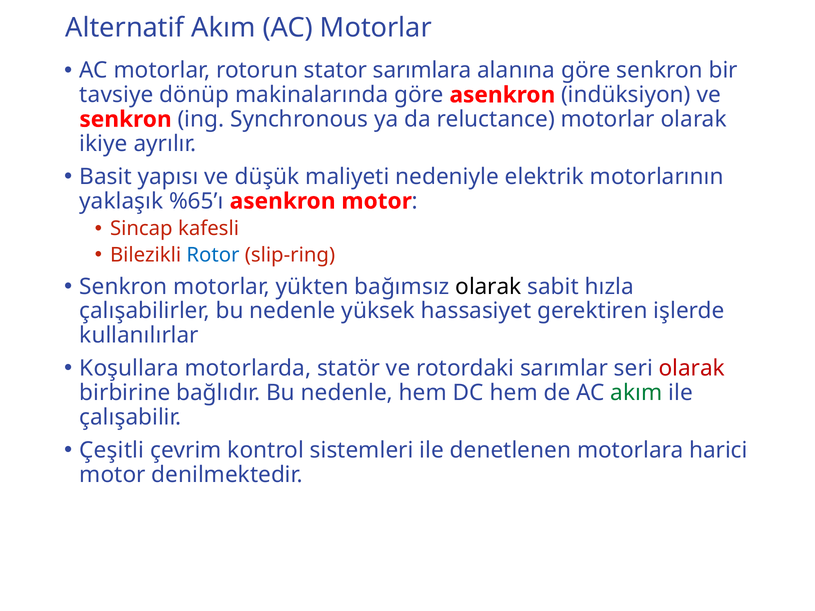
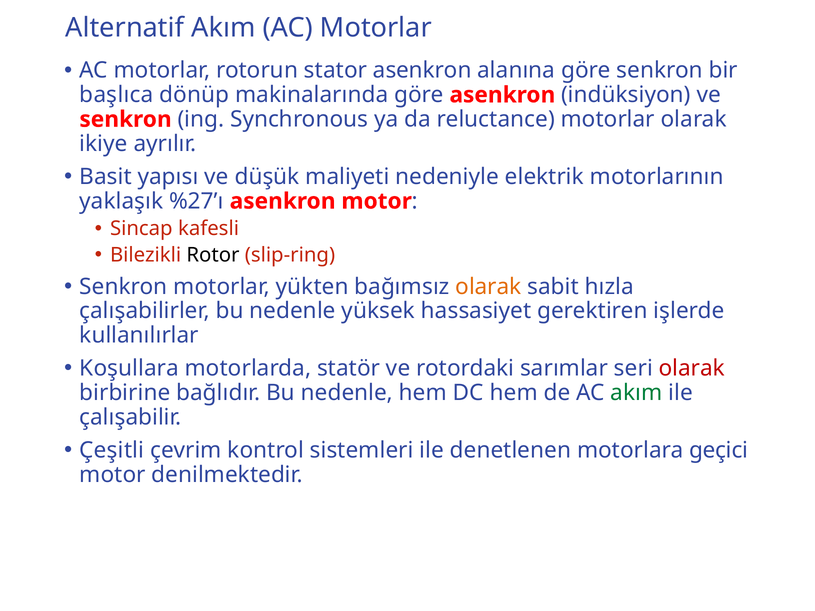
stator sarımlara: sarımlara -> asenkron (422, 70)
tavsiye: tavsiye -> başlıca (116, 95)
%65’ı: %65’ı -> %27’ı (196, 201)
Rotor colour: blue -> black (213, 255)
olarak colour: black -> orange (488, 287)
harici: harici -> geçici (719, 450)
